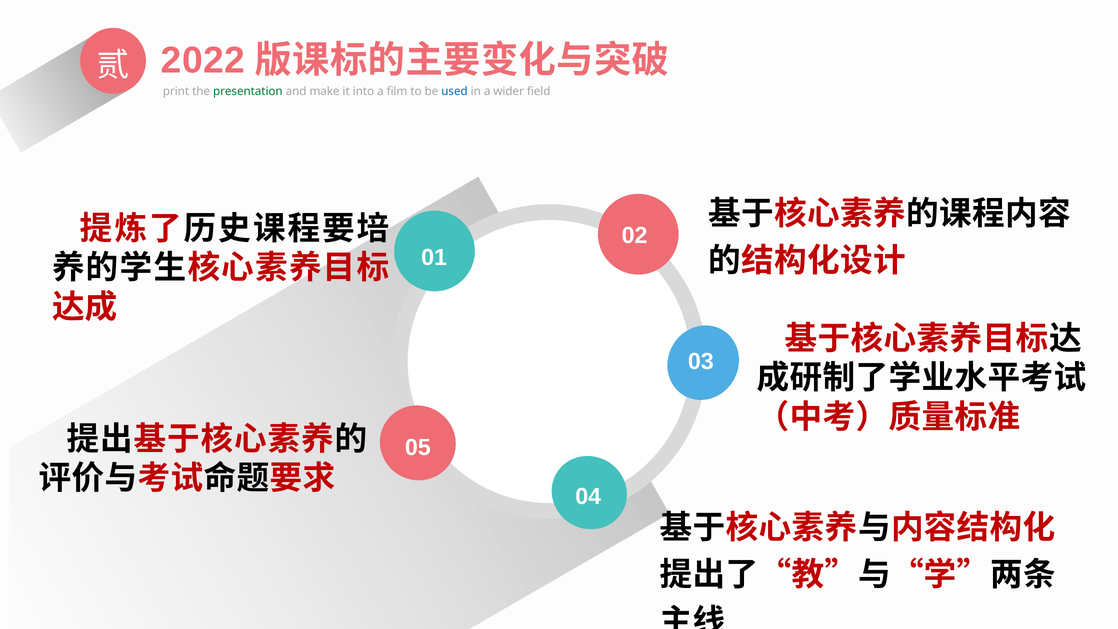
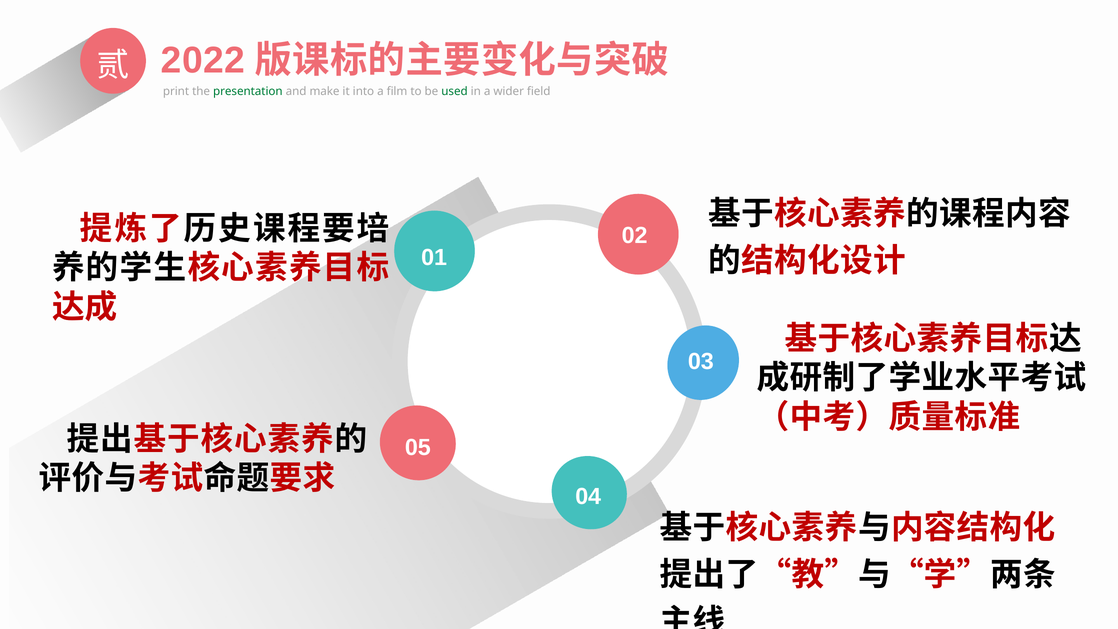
used colour: blue -> green (455, 91)
